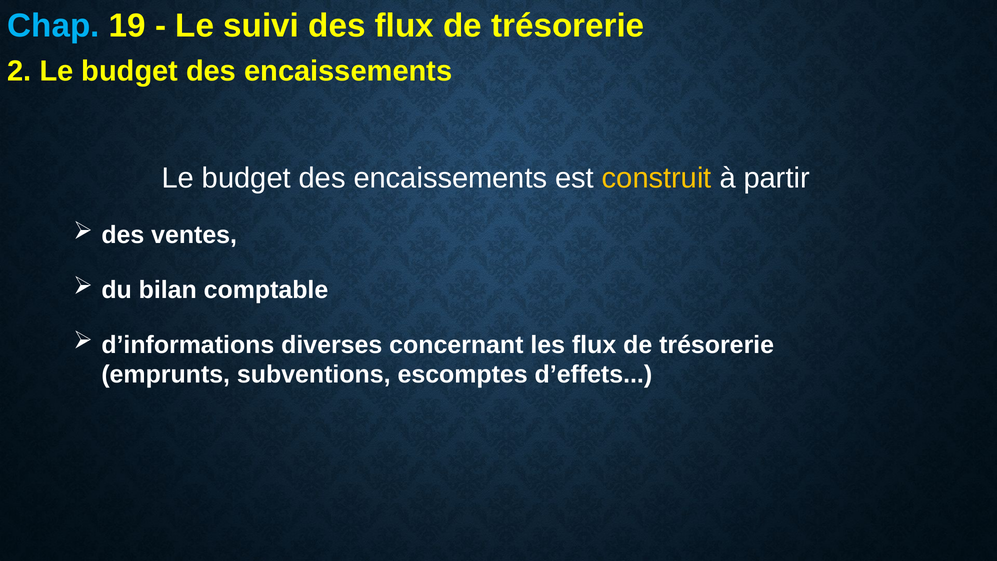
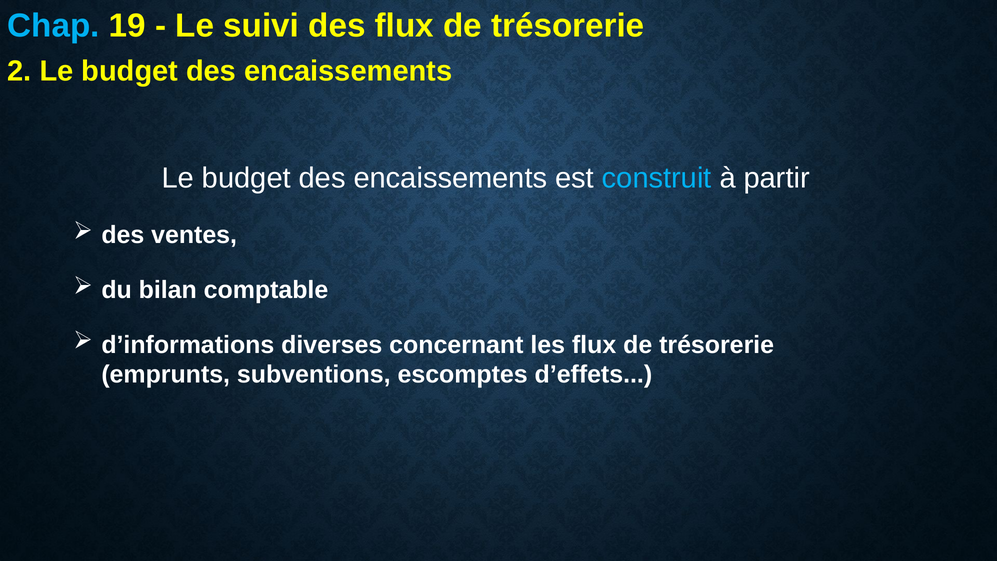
construit colour: yellow -> light blue (657, 178)
